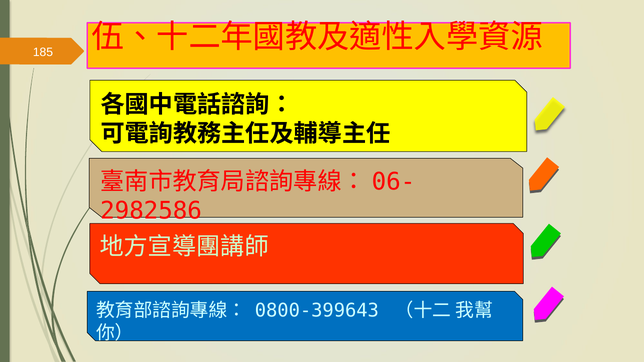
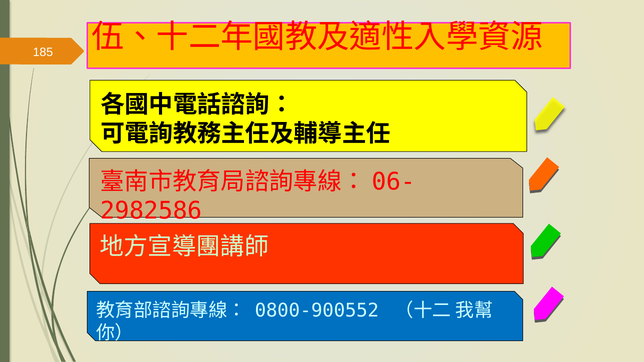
0800-399643: 0800-399643 -> 0800-900552 (317, 311)
